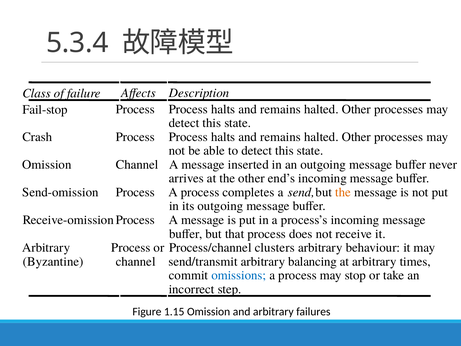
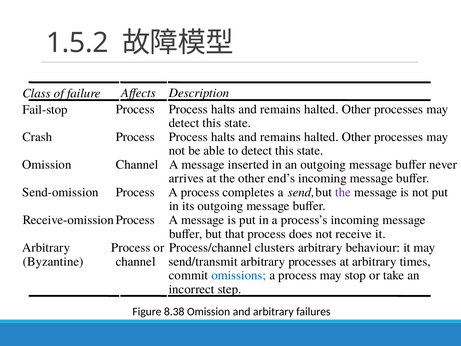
5.3.4: 5.3.4 -> 1.5.2 (77, 43)
the colour: orange -> purple (343, 192)
arbitrary balancing: balancing -> processes (312, 261)
1.15: 1.15 -> 8.38 (174, 312)
